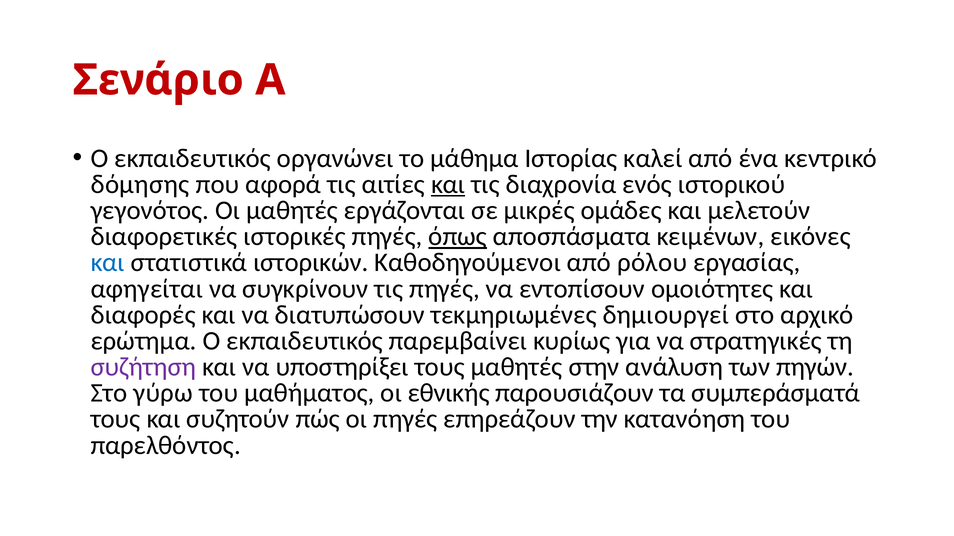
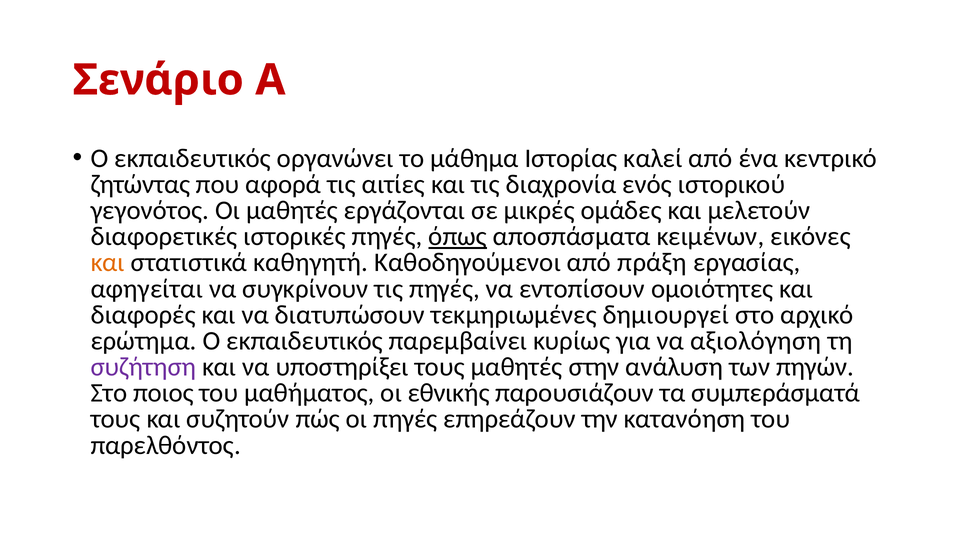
δόμησης: δόμησης -> ζητώντας (140, 185)
και underline: present -> none (448, 185)
και colour: blue -> orange (108, 263)
ιστορικών: ιστορικών -> καθηγητή (311, 263)
ρόλου: ρόλου -> πράξη (652, 263)
στρατηγικές: στρατηγικές -> αξιολόγηση (756, 341)
γύρω: γύρω -> ποιος (163, 393)
